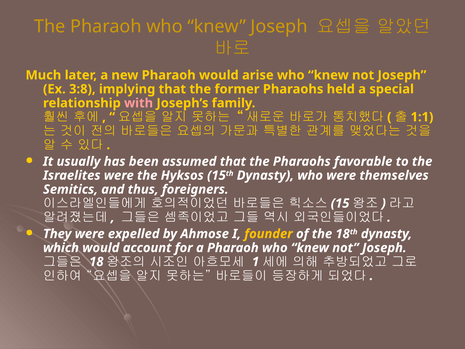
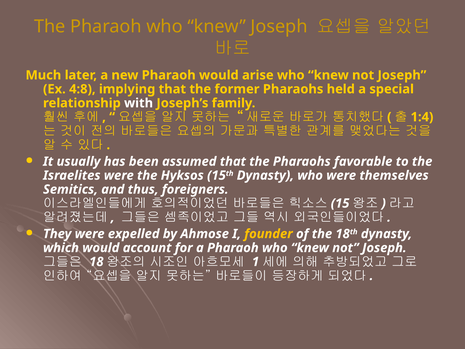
3:8: 3:8 -> 4:8 (82, 89)
with colour: pink -> white (139, 103)
1:1: 1:1 -> 1:4 (422, 117)
